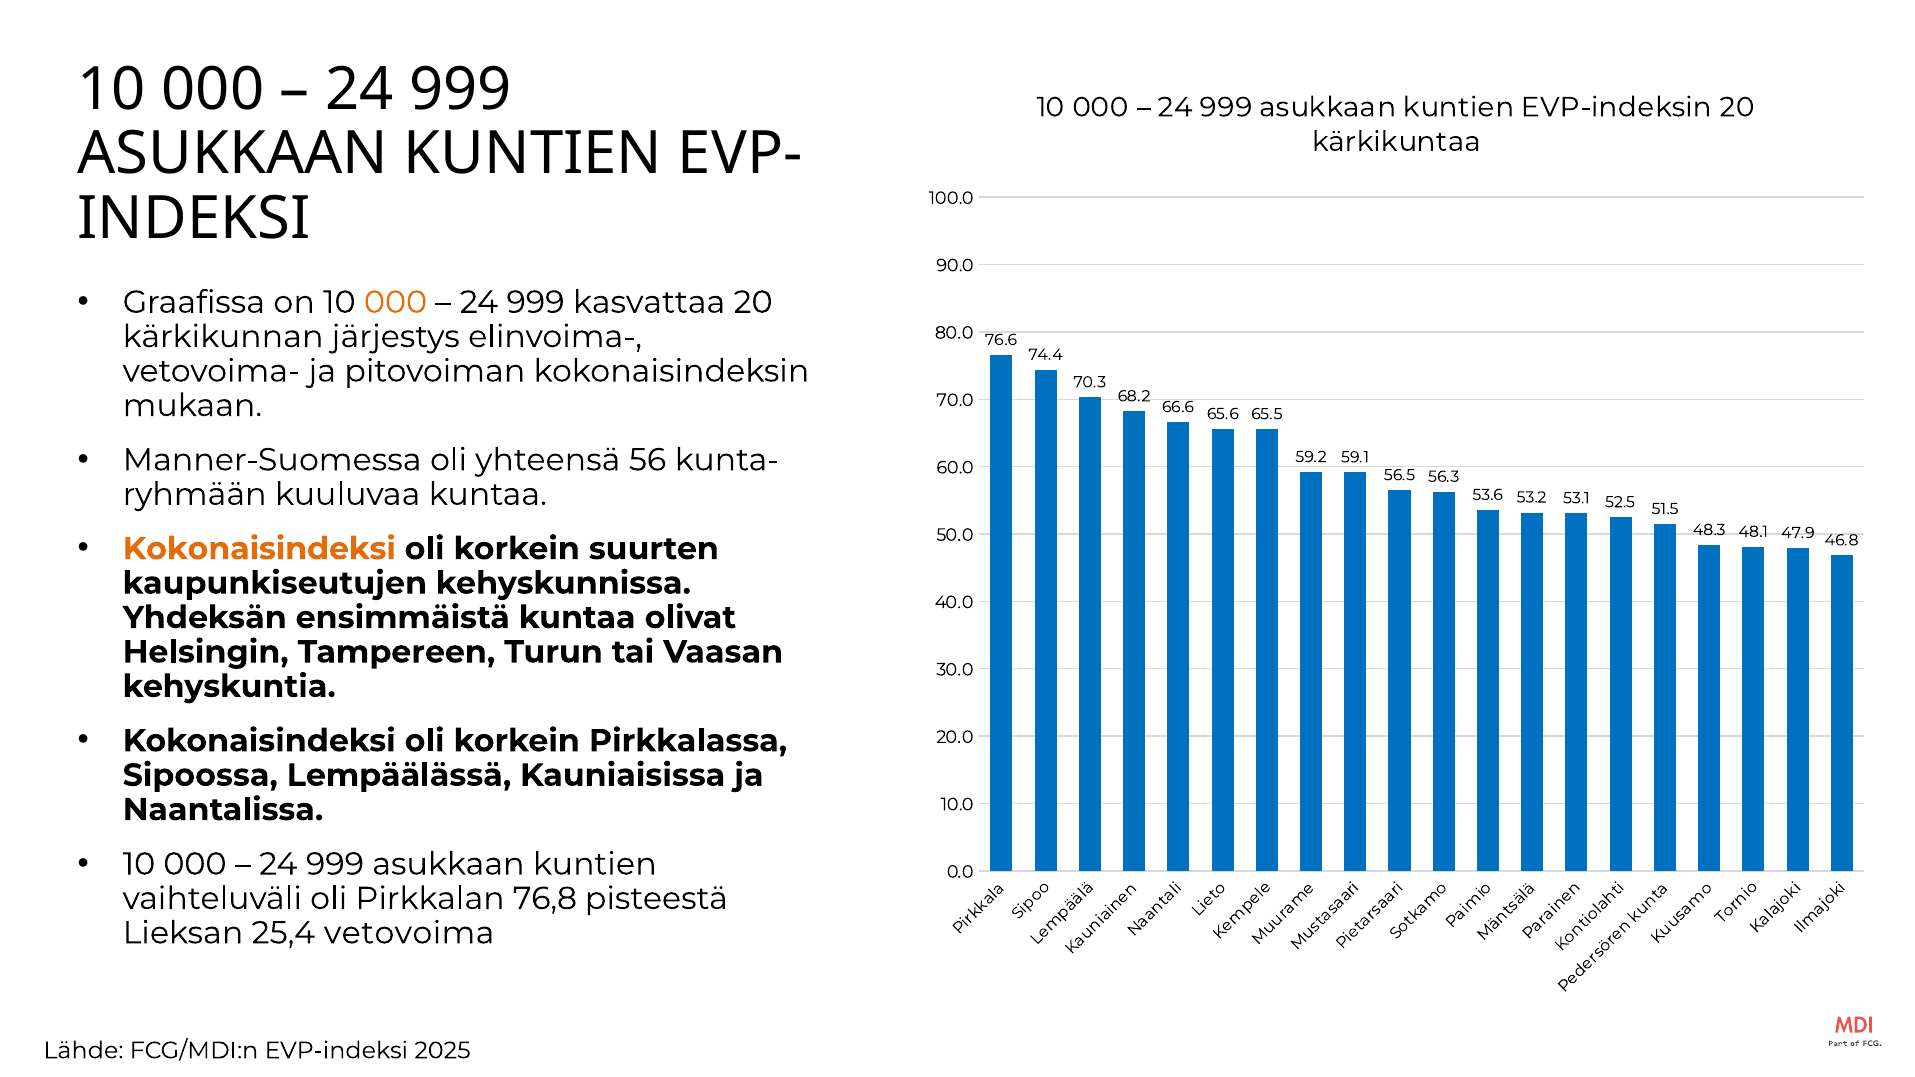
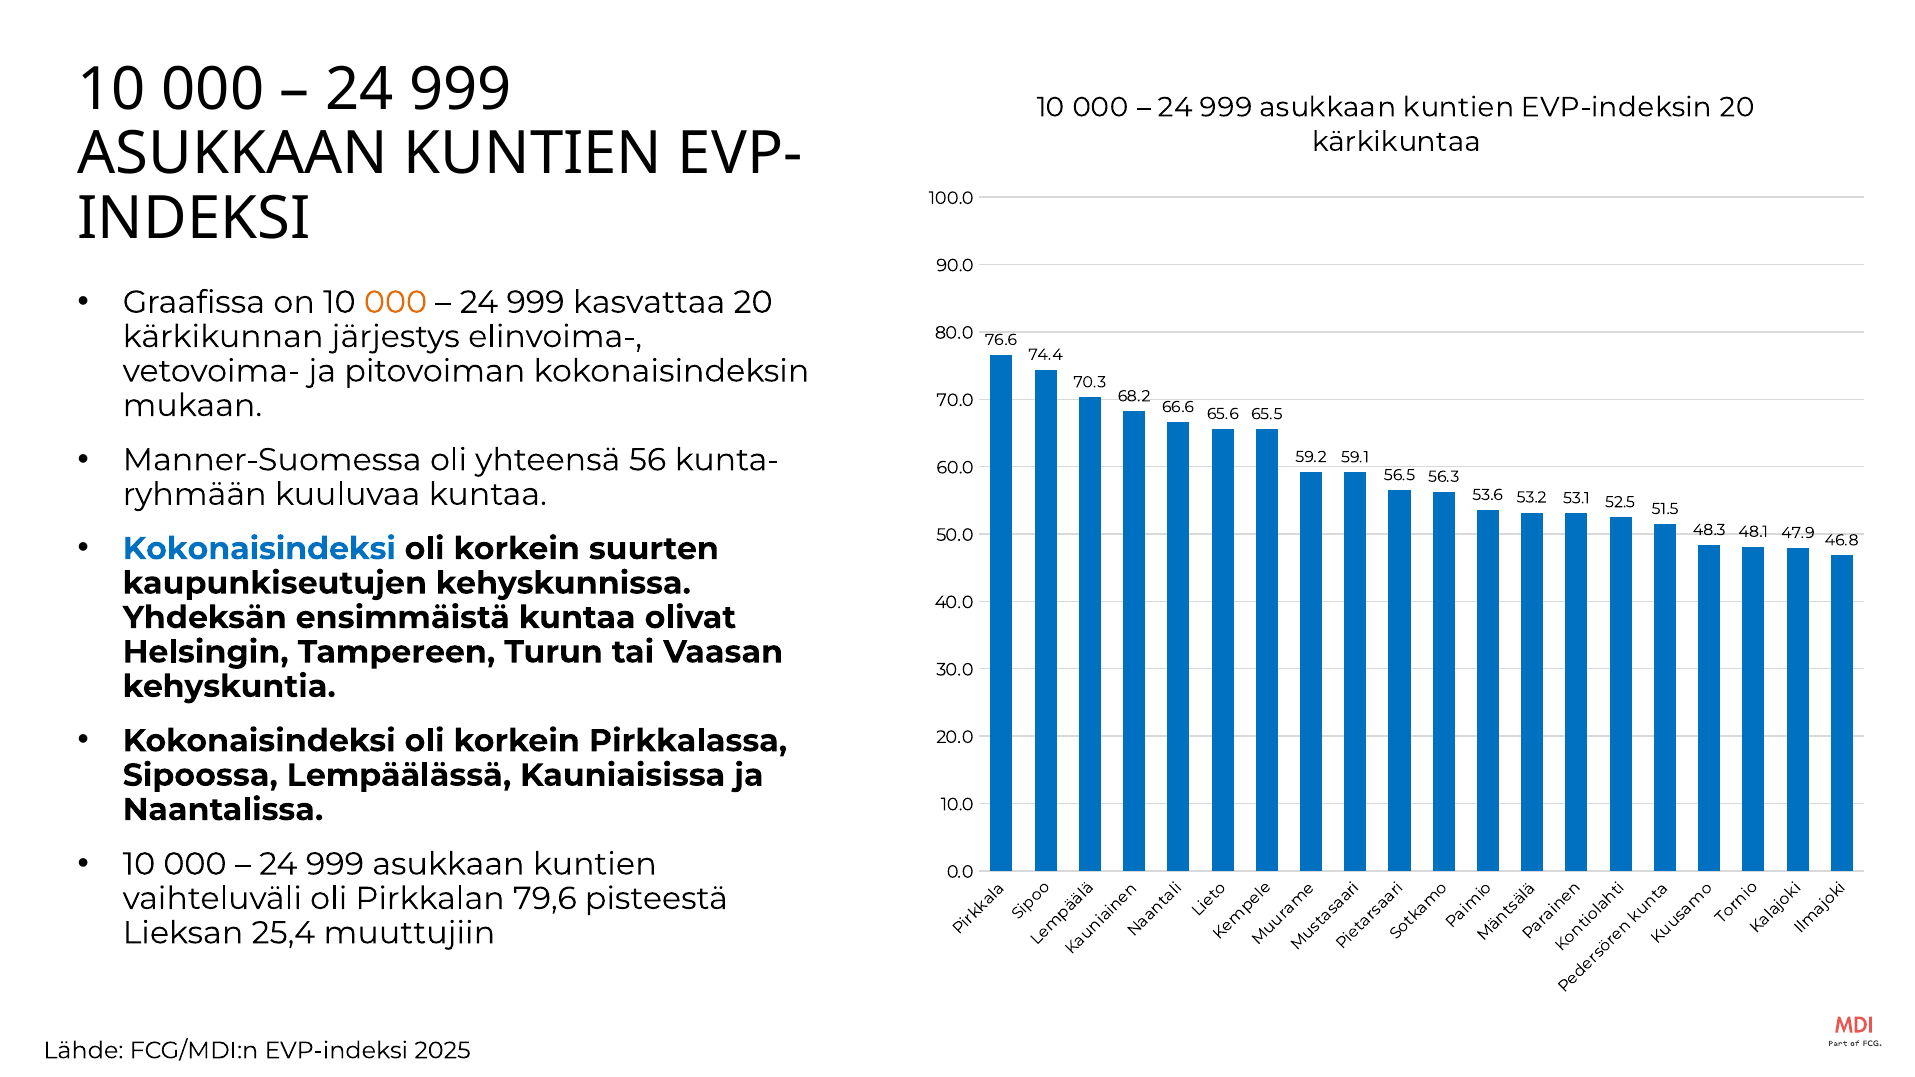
Kokonaisindeksi colour: orange -> blue (259, 549)
76,8: 76,8 -> 79,6 (545, 899)
vetovoima: vetovoima -> muuttujiin (409, 933)
